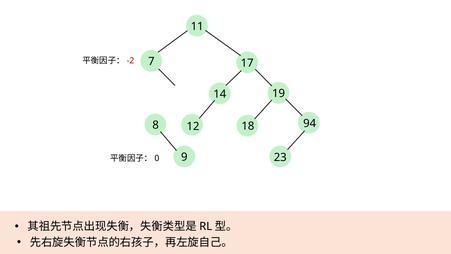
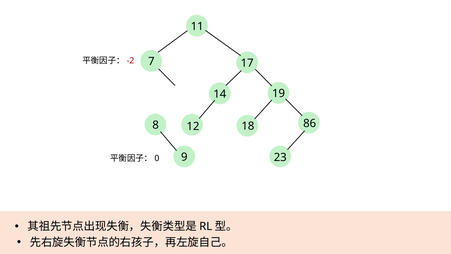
94: 94 -> 86 (310, 123)
